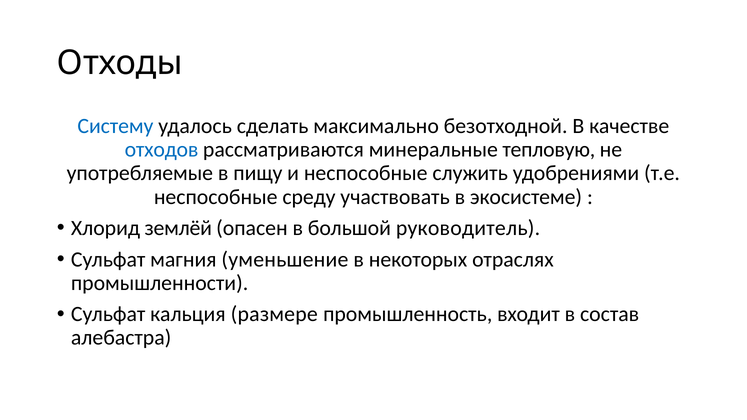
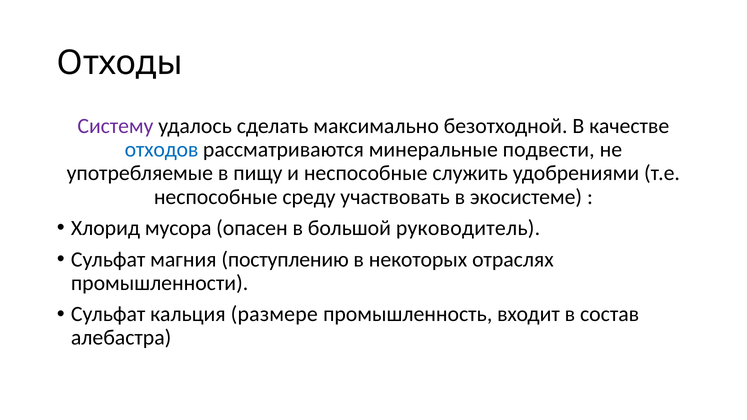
Систему colour: blue -> purple (115, 126)
тепловую: тепловую -> подвести (549, 150)
землёй: землёй -> мусора (178, 228)
уменьшение: уменьшение -> поступлению (285, 260)
